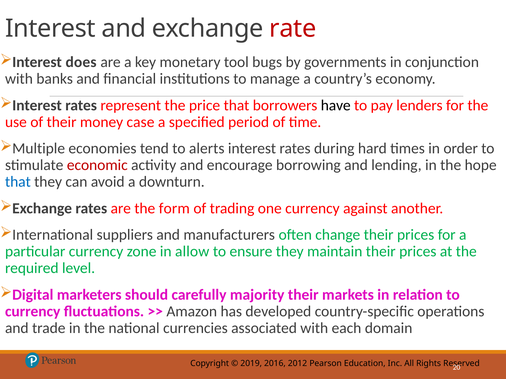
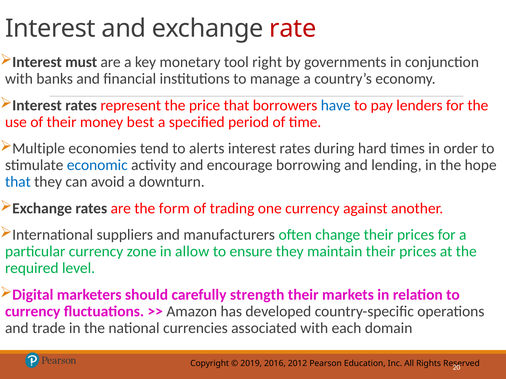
does: does -> must (81, 62)
bugs: bugs -> right (267, 62)
have colour: black -> blue (336, 105)
case: case -> best (140, 122)
economic colour: red -> blue (97, 165)
majority: majority -> strength (257, 295)
